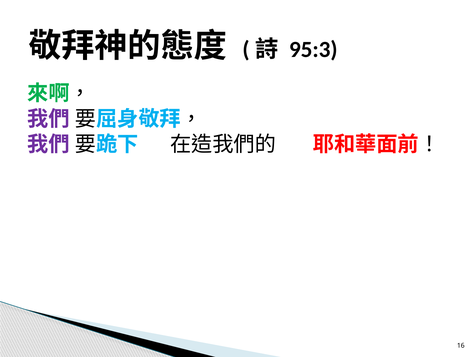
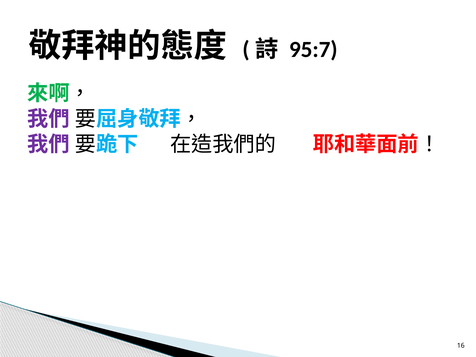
95:3: 95:3 -> 95:7 (313, 50)
